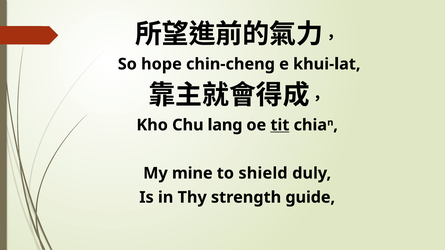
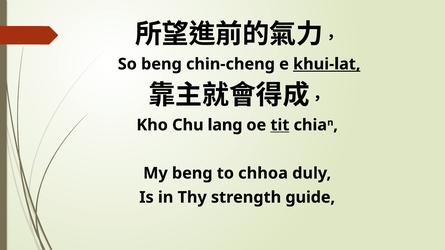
So hope: hope -> beng (161, 64)
khui-lat underline: none -> present (327, 64)
My mine: mine -> beng (192, 173)
shield: shield -> chhoa (263, 173)
